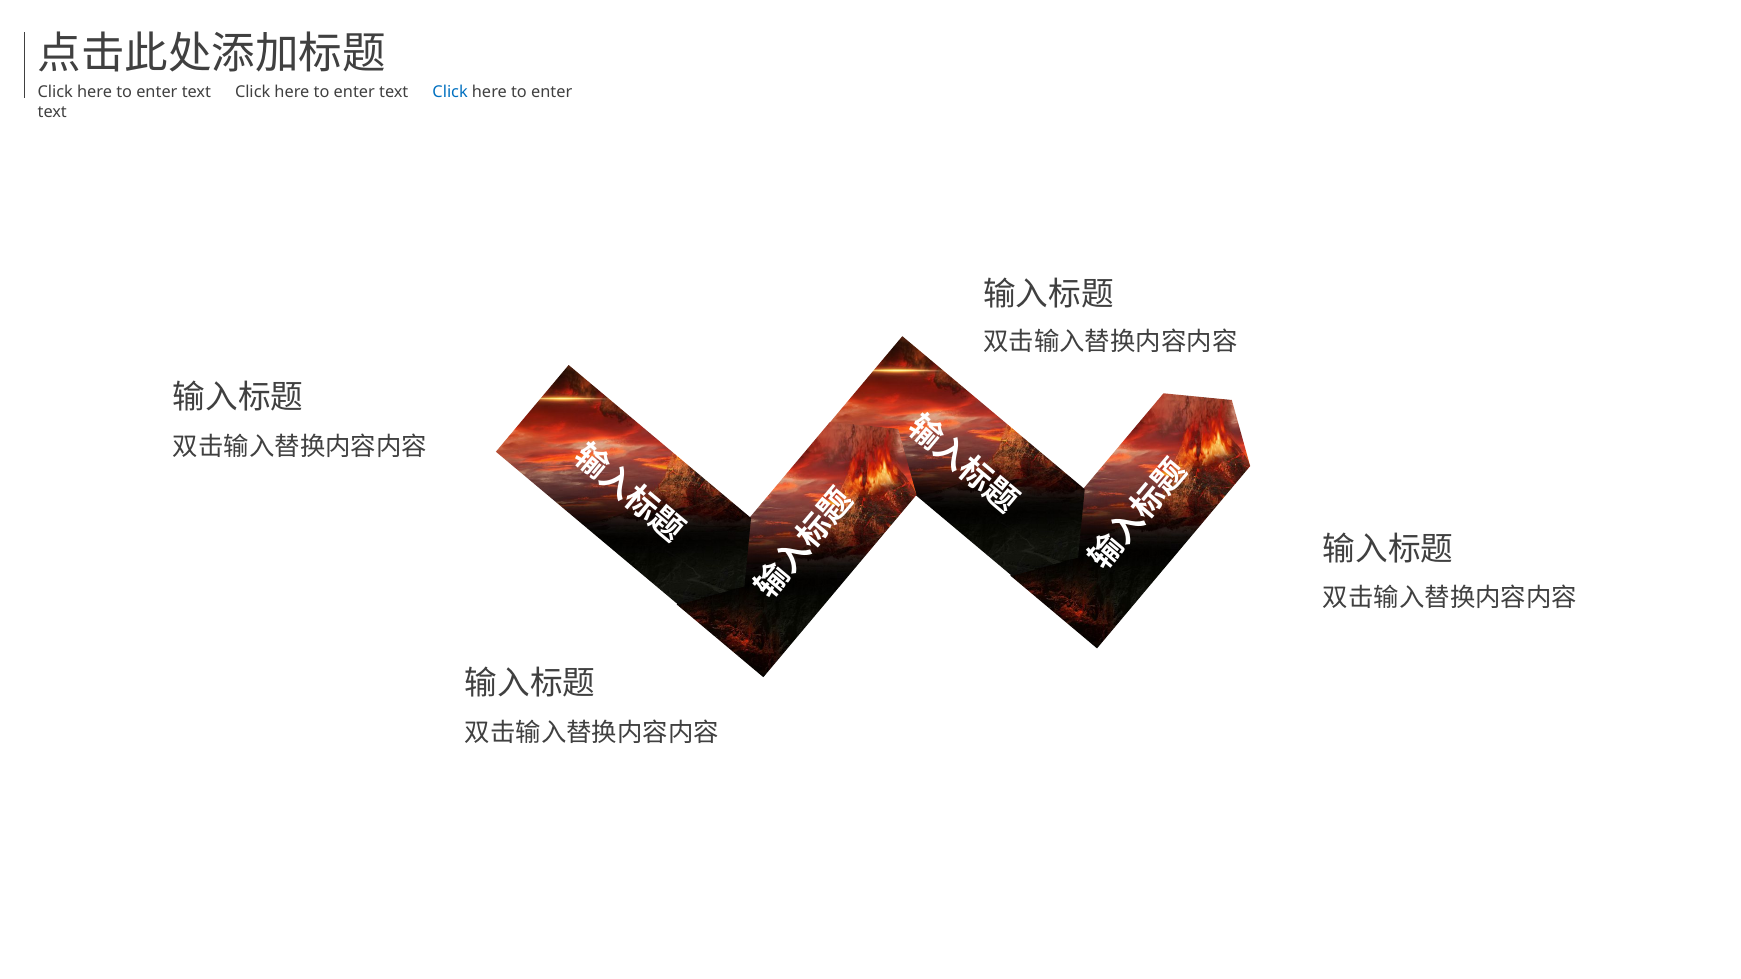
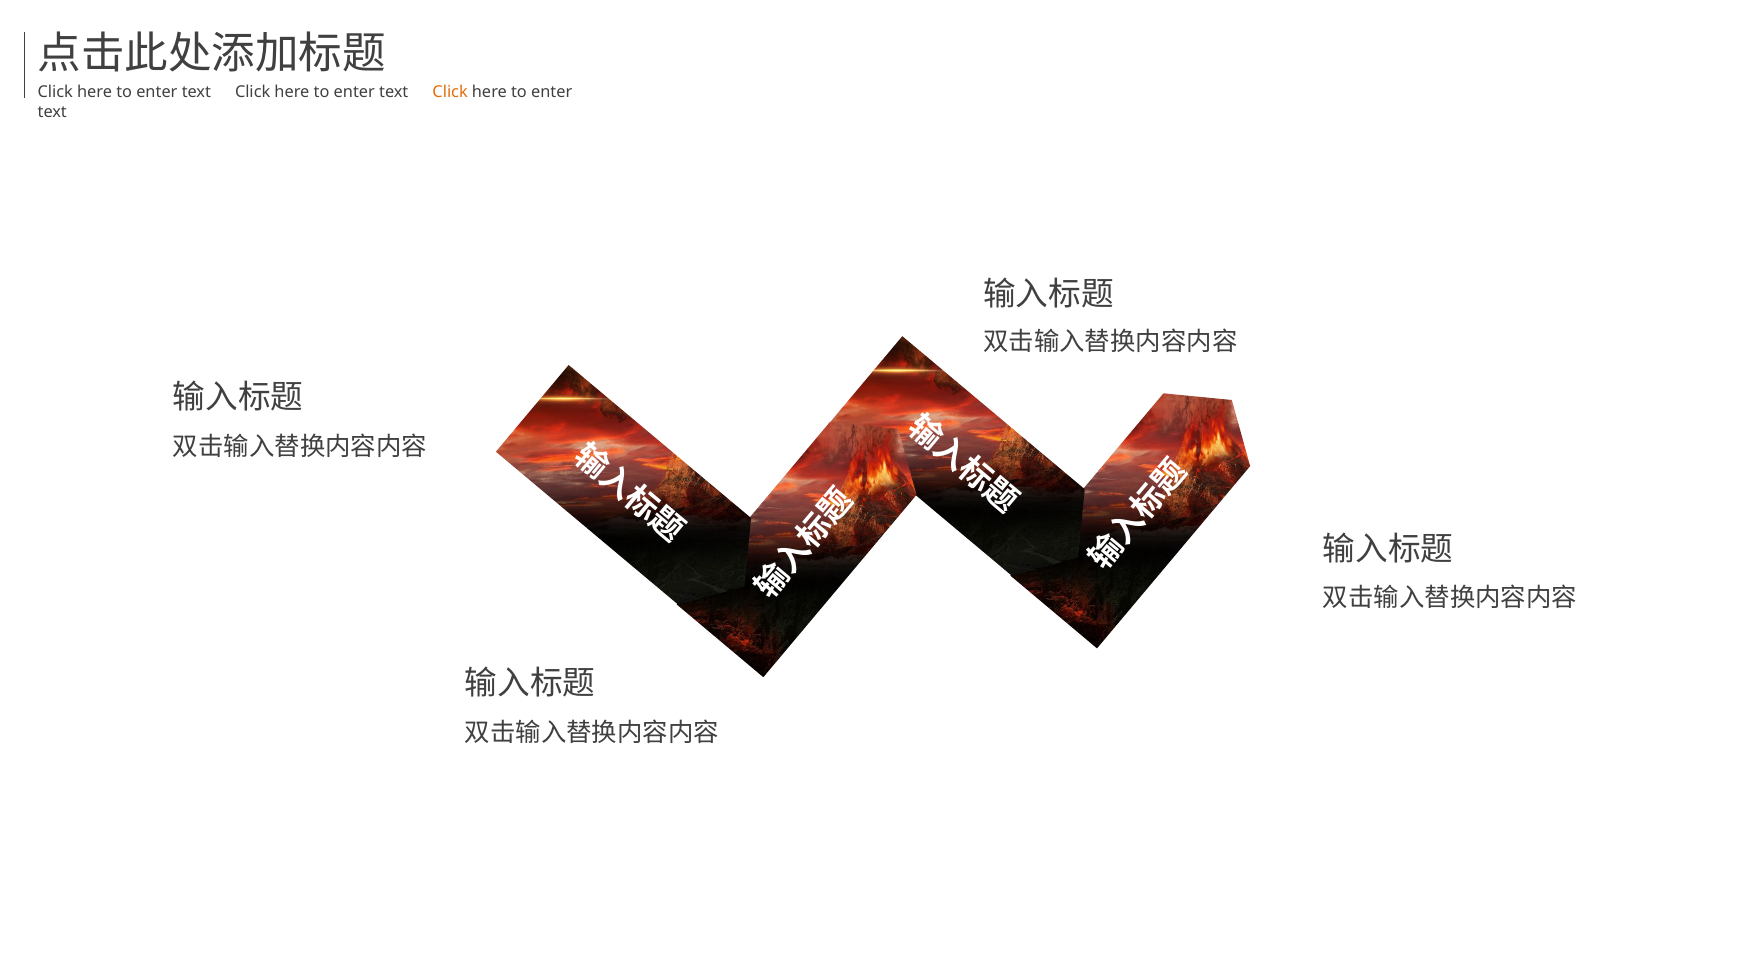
Click colour: blue -> orange (450, 92)
